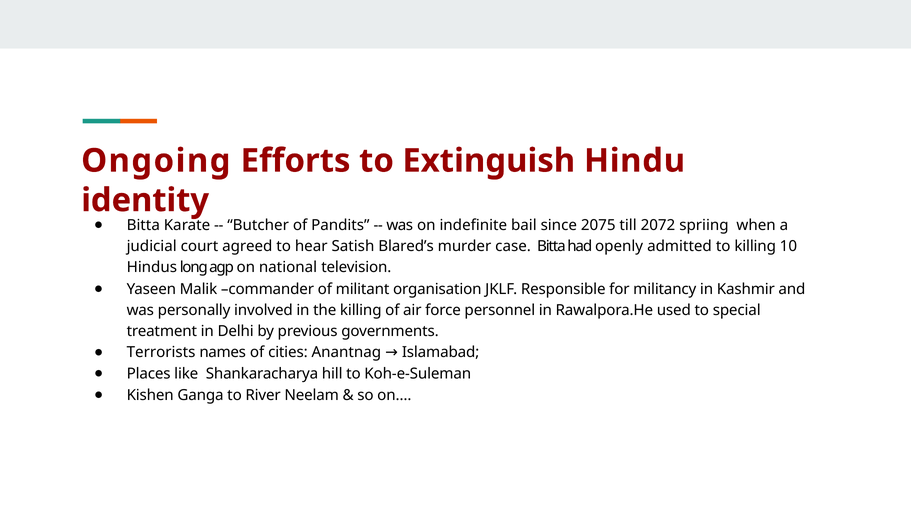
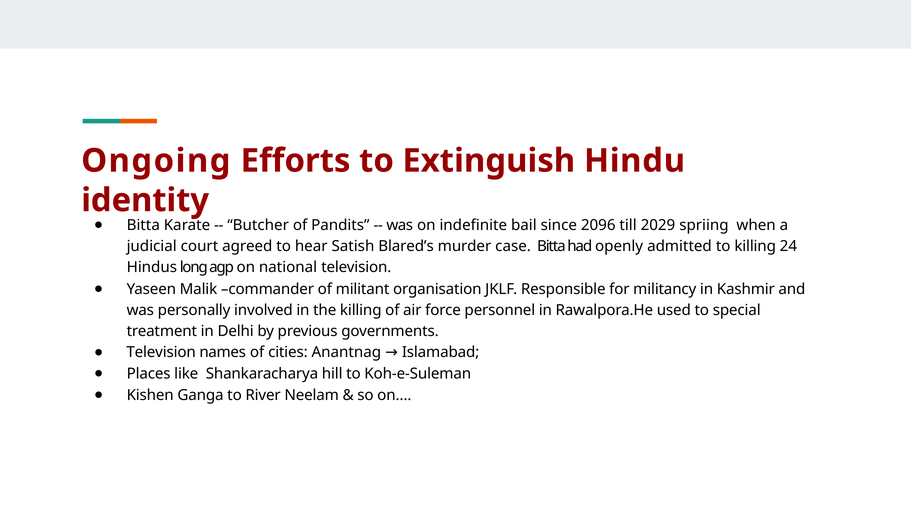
2075: 2075 -> 2096 (598, 225)
2072: 2072 -> 2029 (658, 225)
10: 10 -> 24 (788, 246)
Terrorists: Terrorists -> Television (161, 352)
